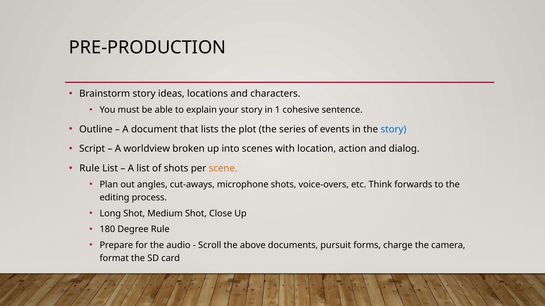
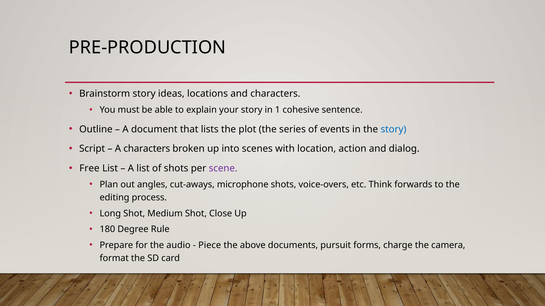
A worldview: worldview -> characters (147, 149)
Rule: Rule -> Free (89, 169)
scene colour: orange -> purple (223, 169)
Scroll: Scroll -> Piece (210, 246)
